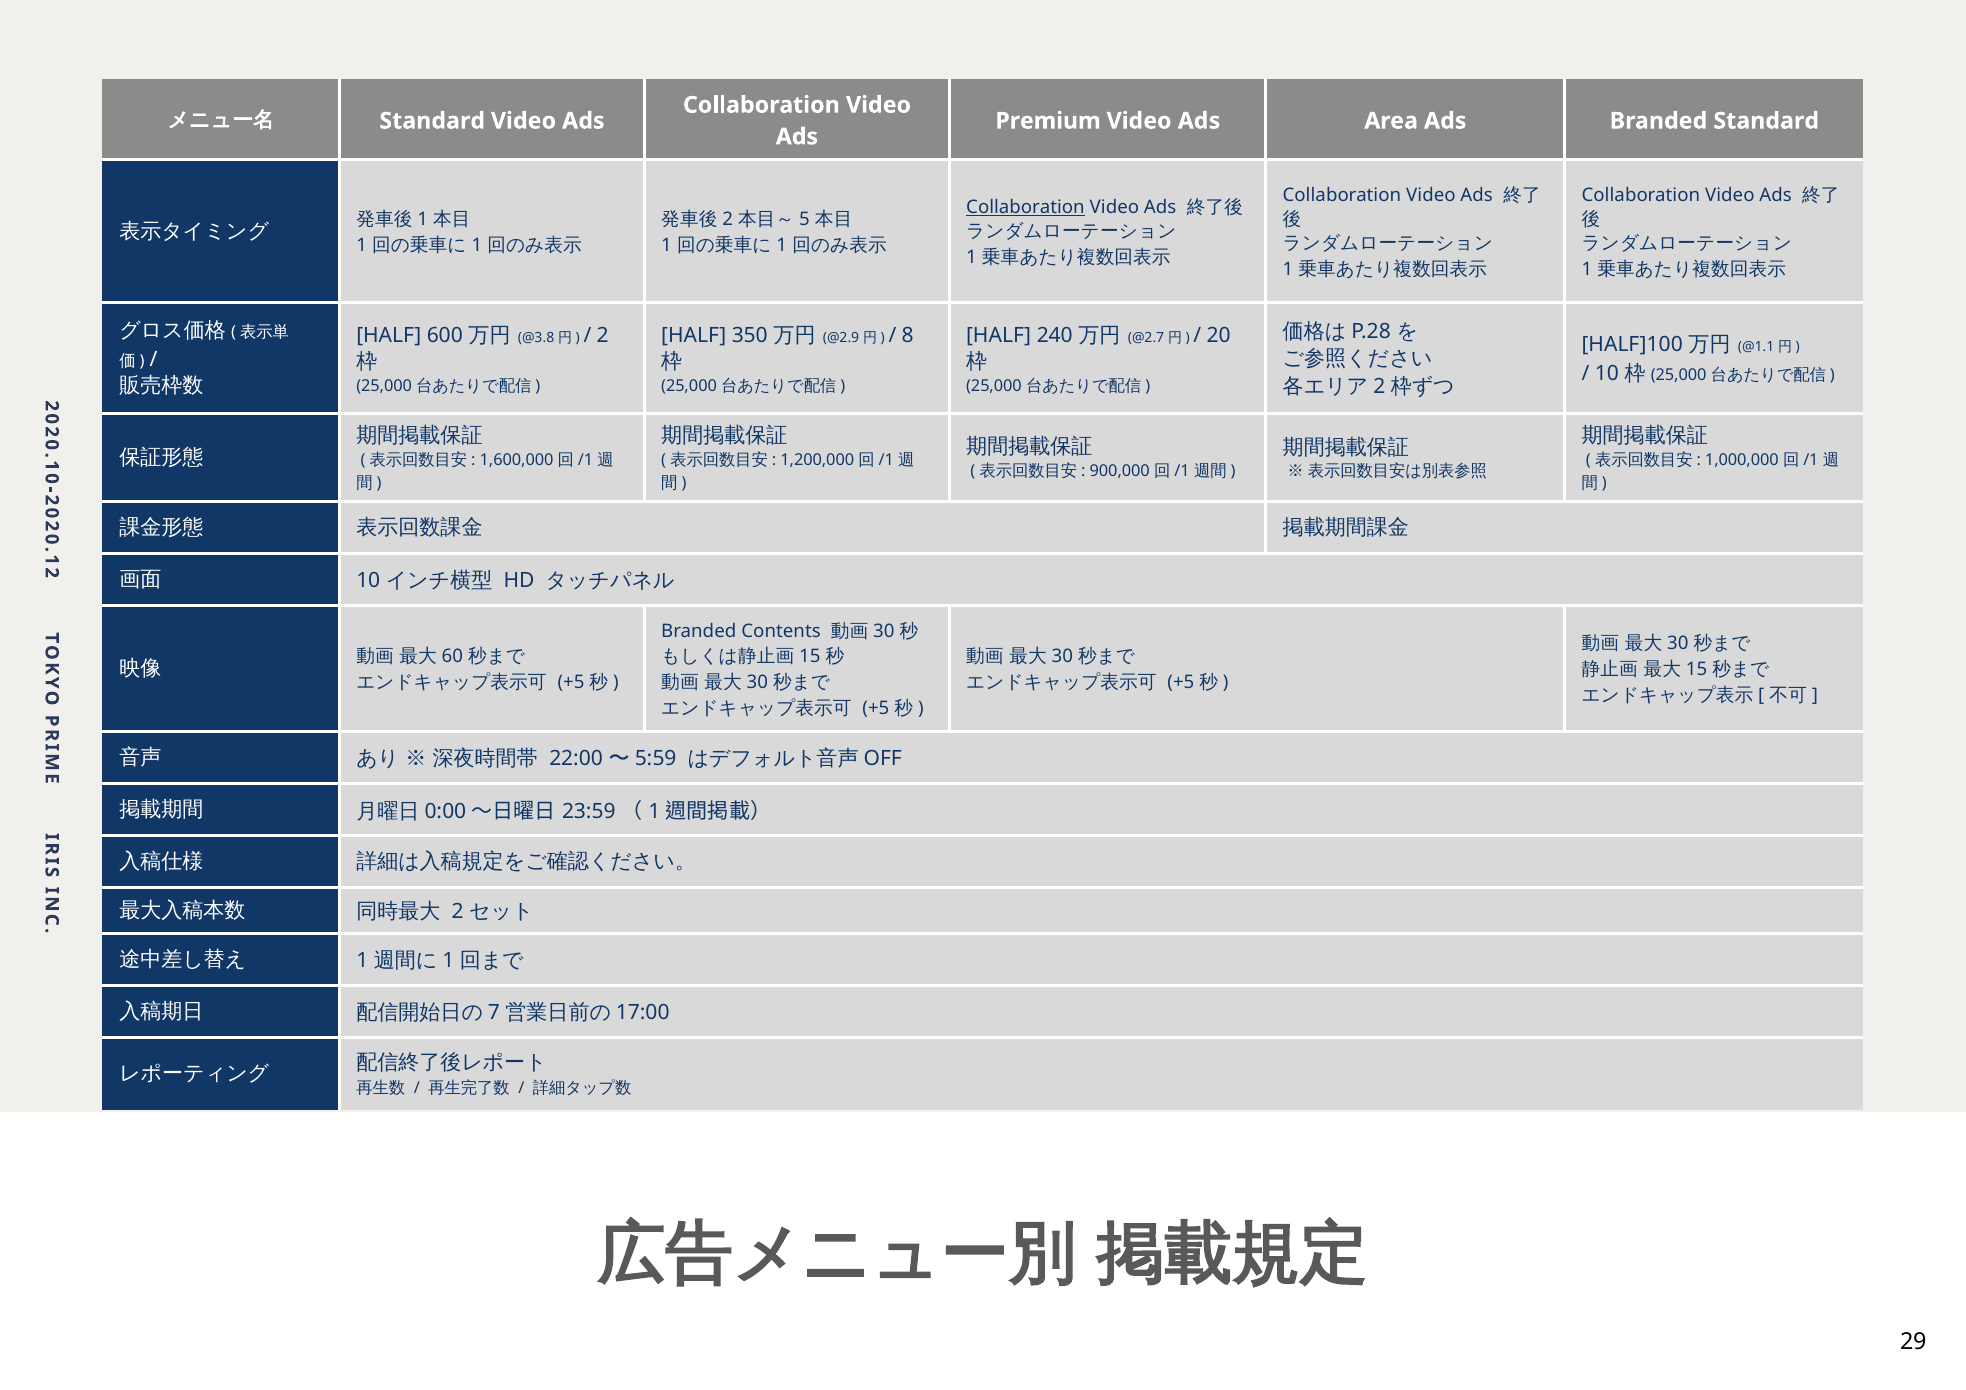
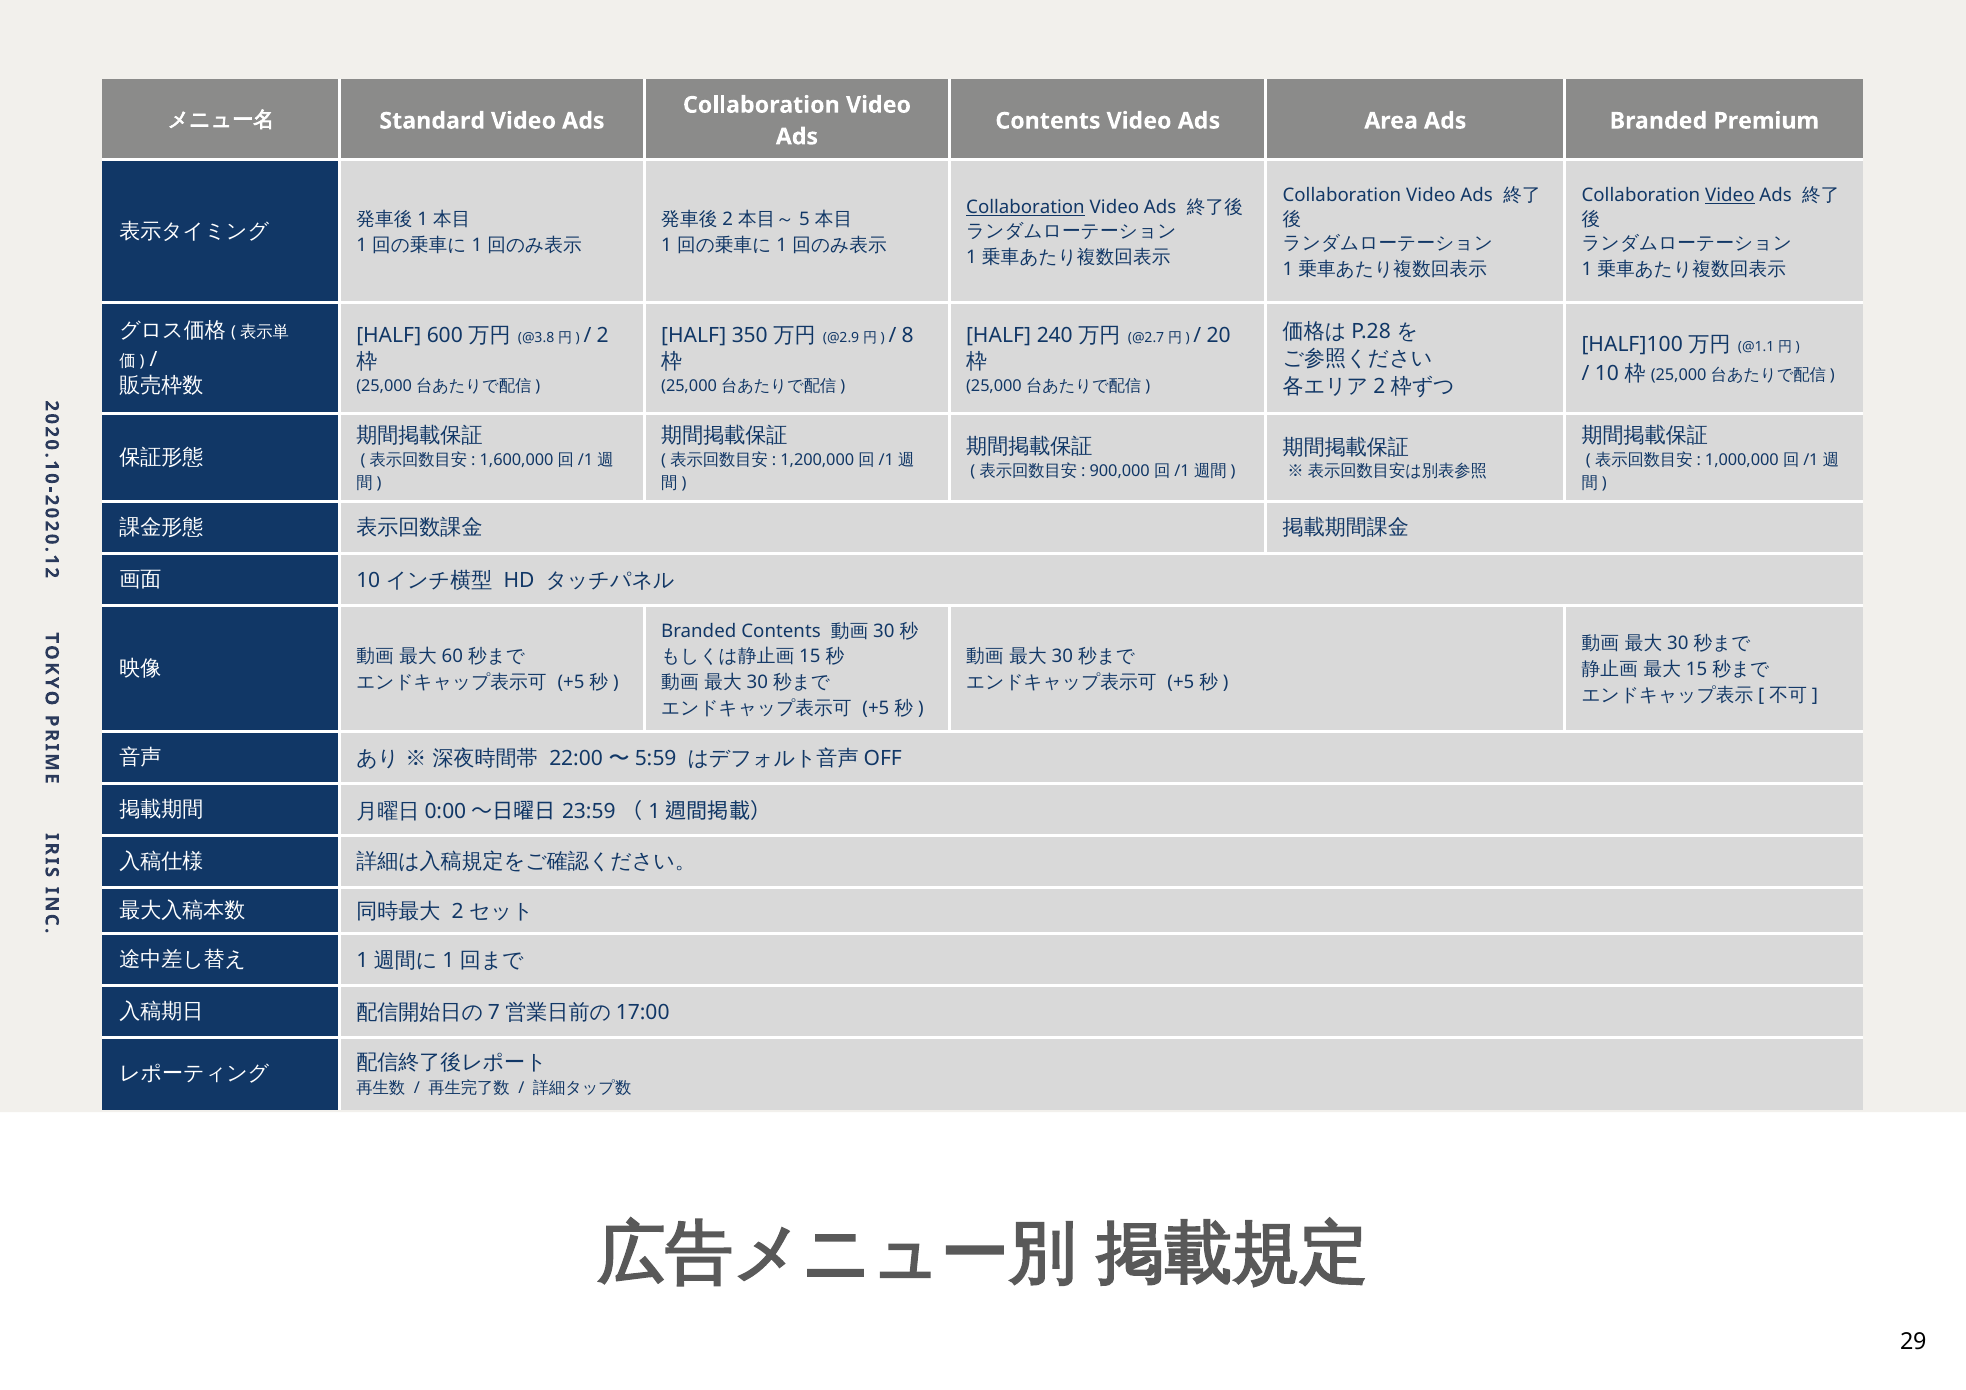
Premium: Premium -> Contents (1048, 121)
Branded Standard: Standard -> Premium (1766, 121)
Video underline: none -> present (1730, 195)
